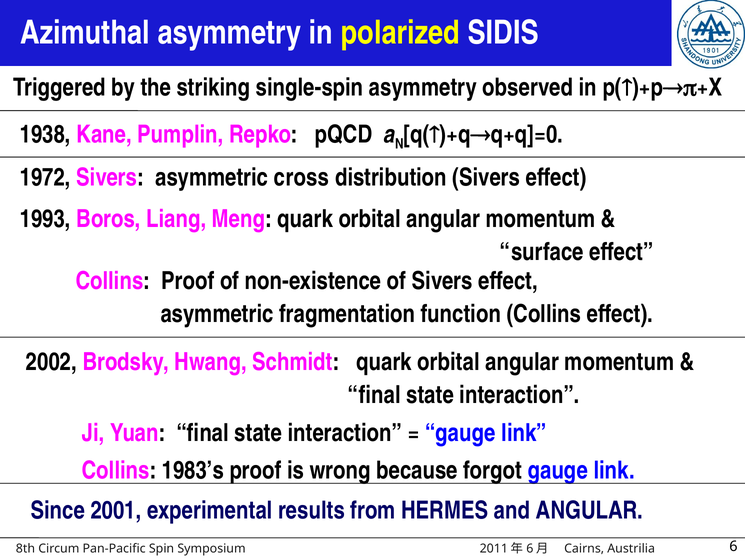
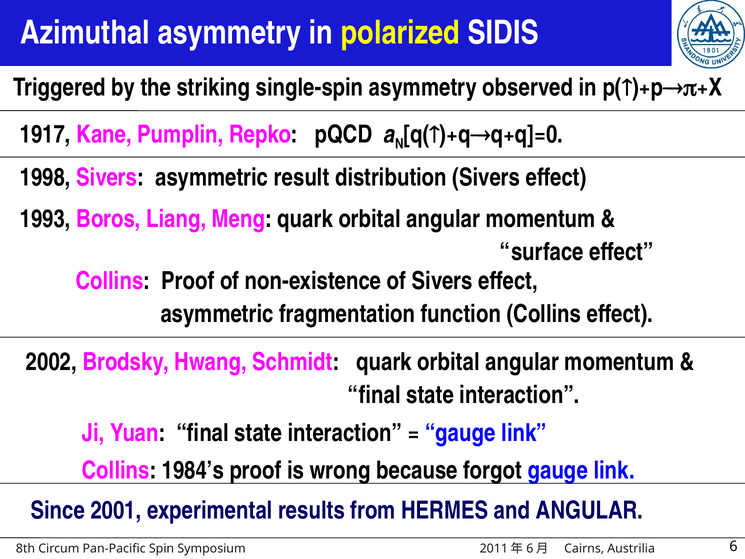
1938: 1938 -> 1917 (45, 134)
1972: 1972 -> 1998 (45, 177)
cross: cross -> result (302, 177)
1983’s: 1983’s -> 1984’s (193, 470)
